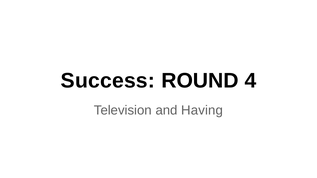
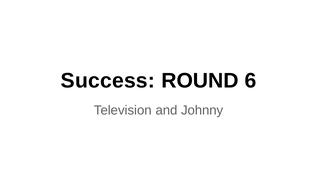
4: 4 -> 6 (250, 81)
Having: Having -> Johnny (202, 110)
